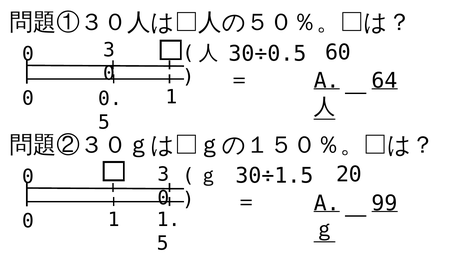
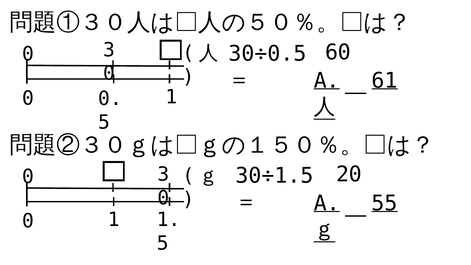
64: 64 -> 61 (385, 81)
99: 99 -> 55 (385, 203)
